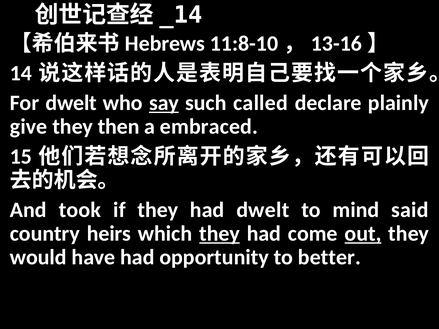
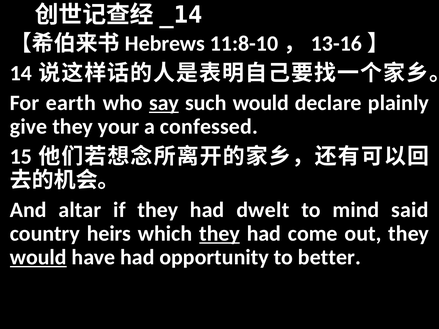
For dwelt: dwelt -> earth (71, 103)
such called: called -> would (261, 103)
then: then -> your (119, 127)
embraced: embraced -> confessed (209, 127)
took: took -> altar (80, 210)
out underline: present -> none (363, 234)
would underline: none -> present (38, 258)
